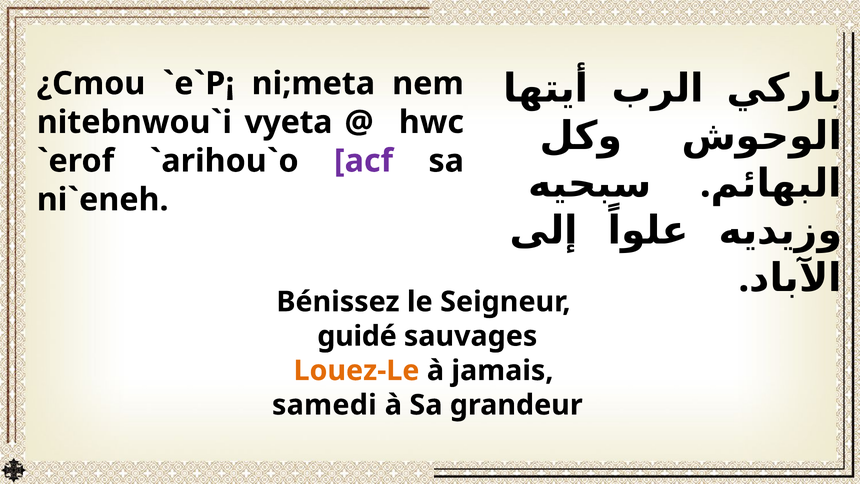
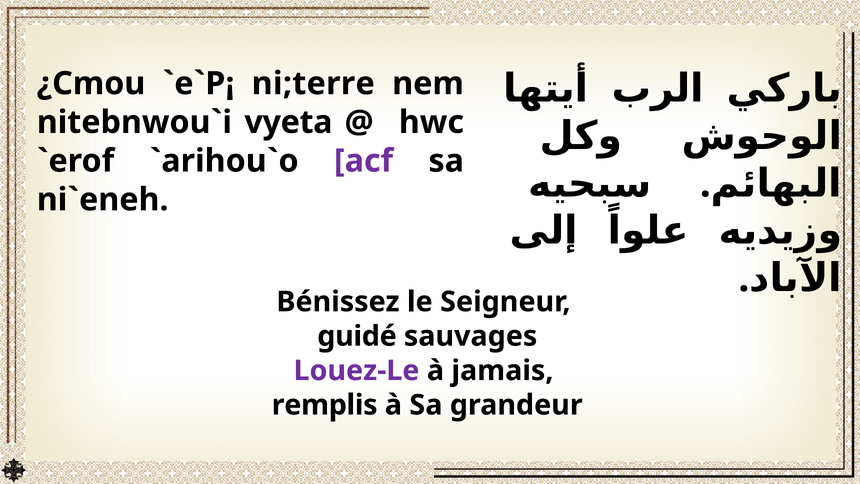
ni;meta: ni;meta -> ni;terre (313, 83)
Louez-Le colour: orange -> purple (356, 370)
samedi: samedi -> remplis (325, 405)
